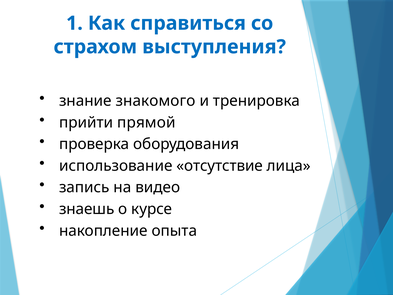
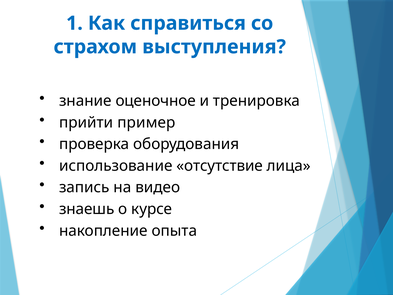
знакомого: знакомого -> оценочное (156, 101)
прямой: прямой -> пример (146, 122)
